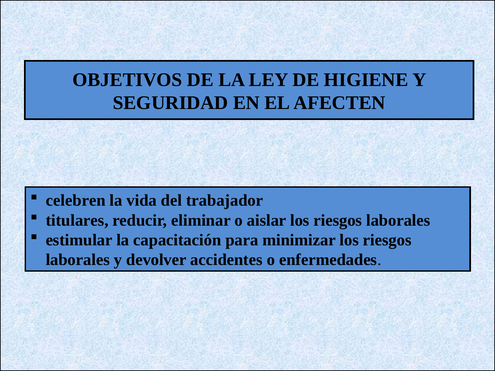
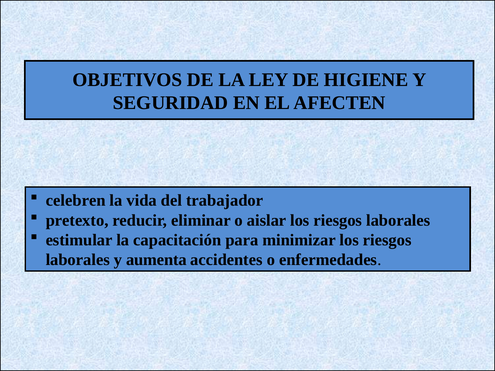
titulares: titulares -> pretexto (77, 220)
devolver: devolver -> aumenta (156, 260)
